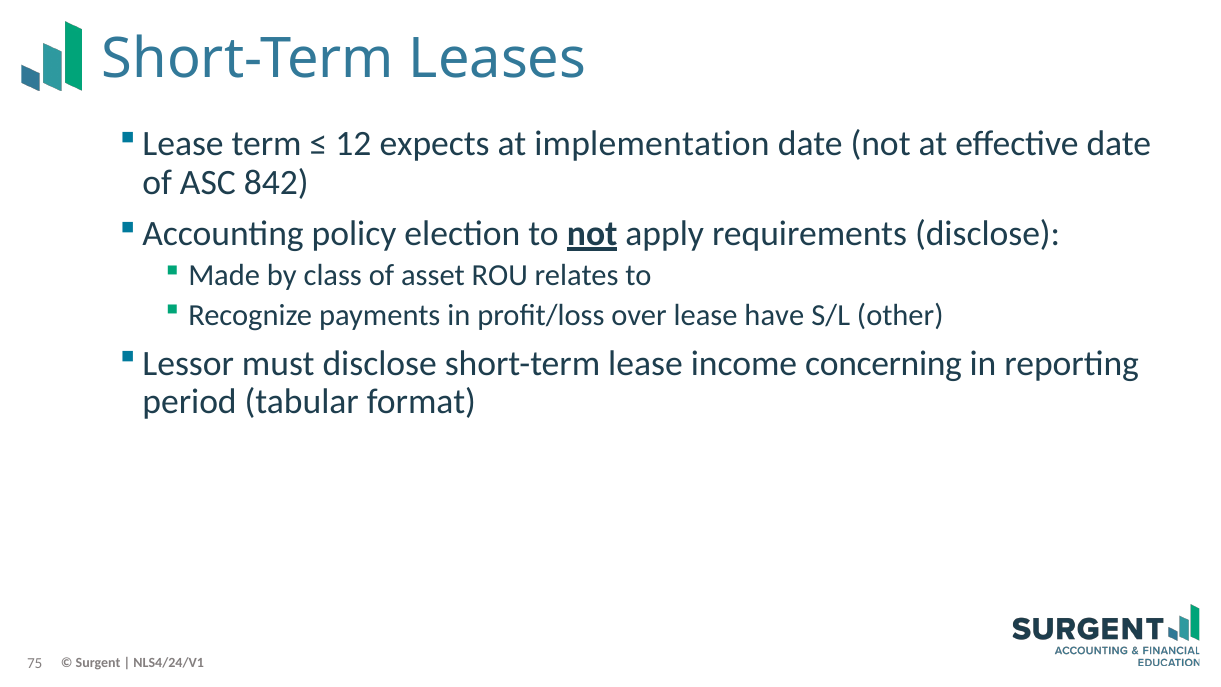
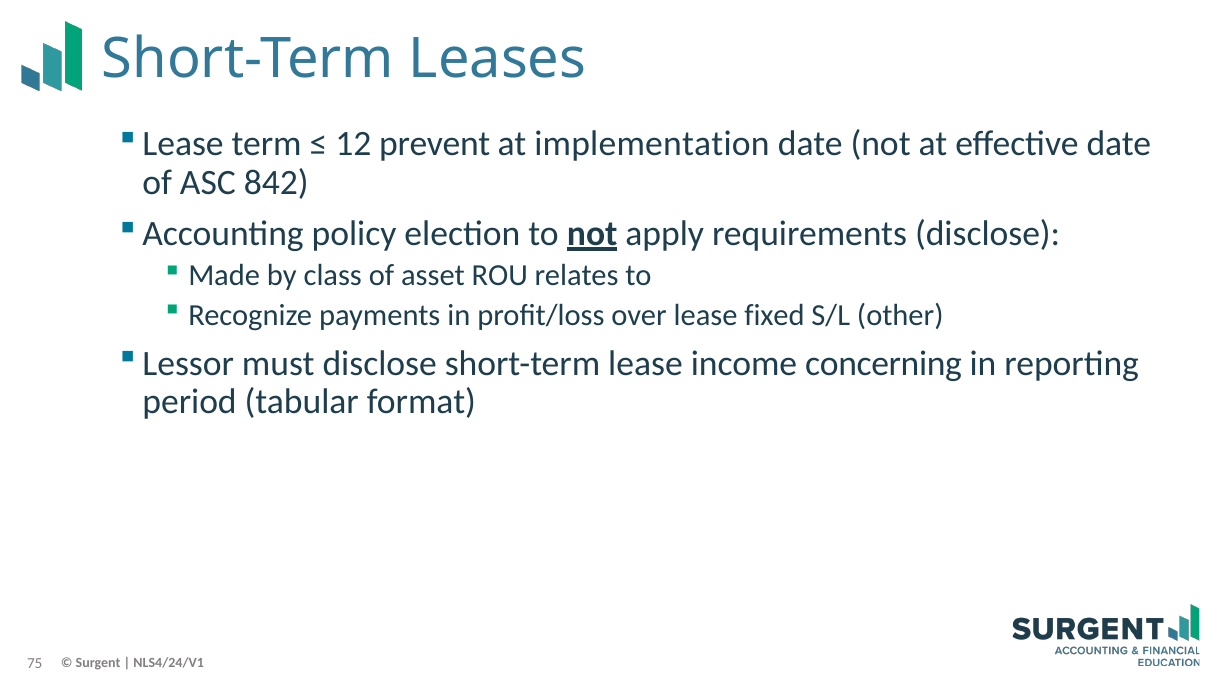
expects: expects -> prevent (435, 144)
have: have -> fixed (774, 315)
